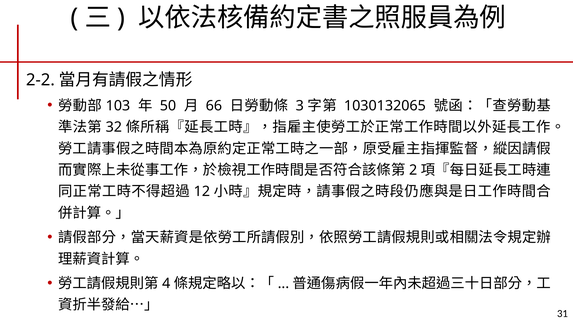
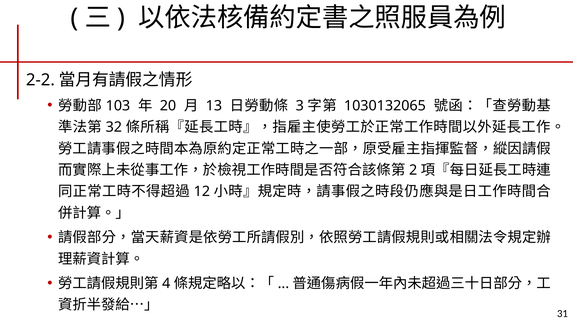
50: 50 -> 20 (168, 106)
66: 66 -> 13 (214, 106)
